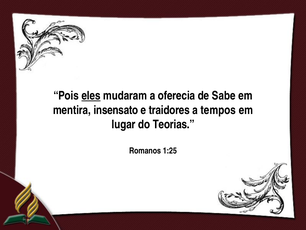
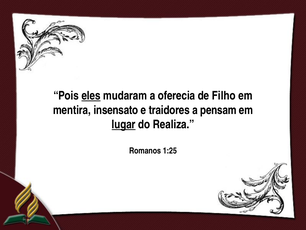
Sabe: Sabe -> Filho (224, 96)
tempos: tempos -> pensam (218, 110)
lugar underline: none -> present (124, 124)
Teorias: Teorias -> Realiza (174, 124)
